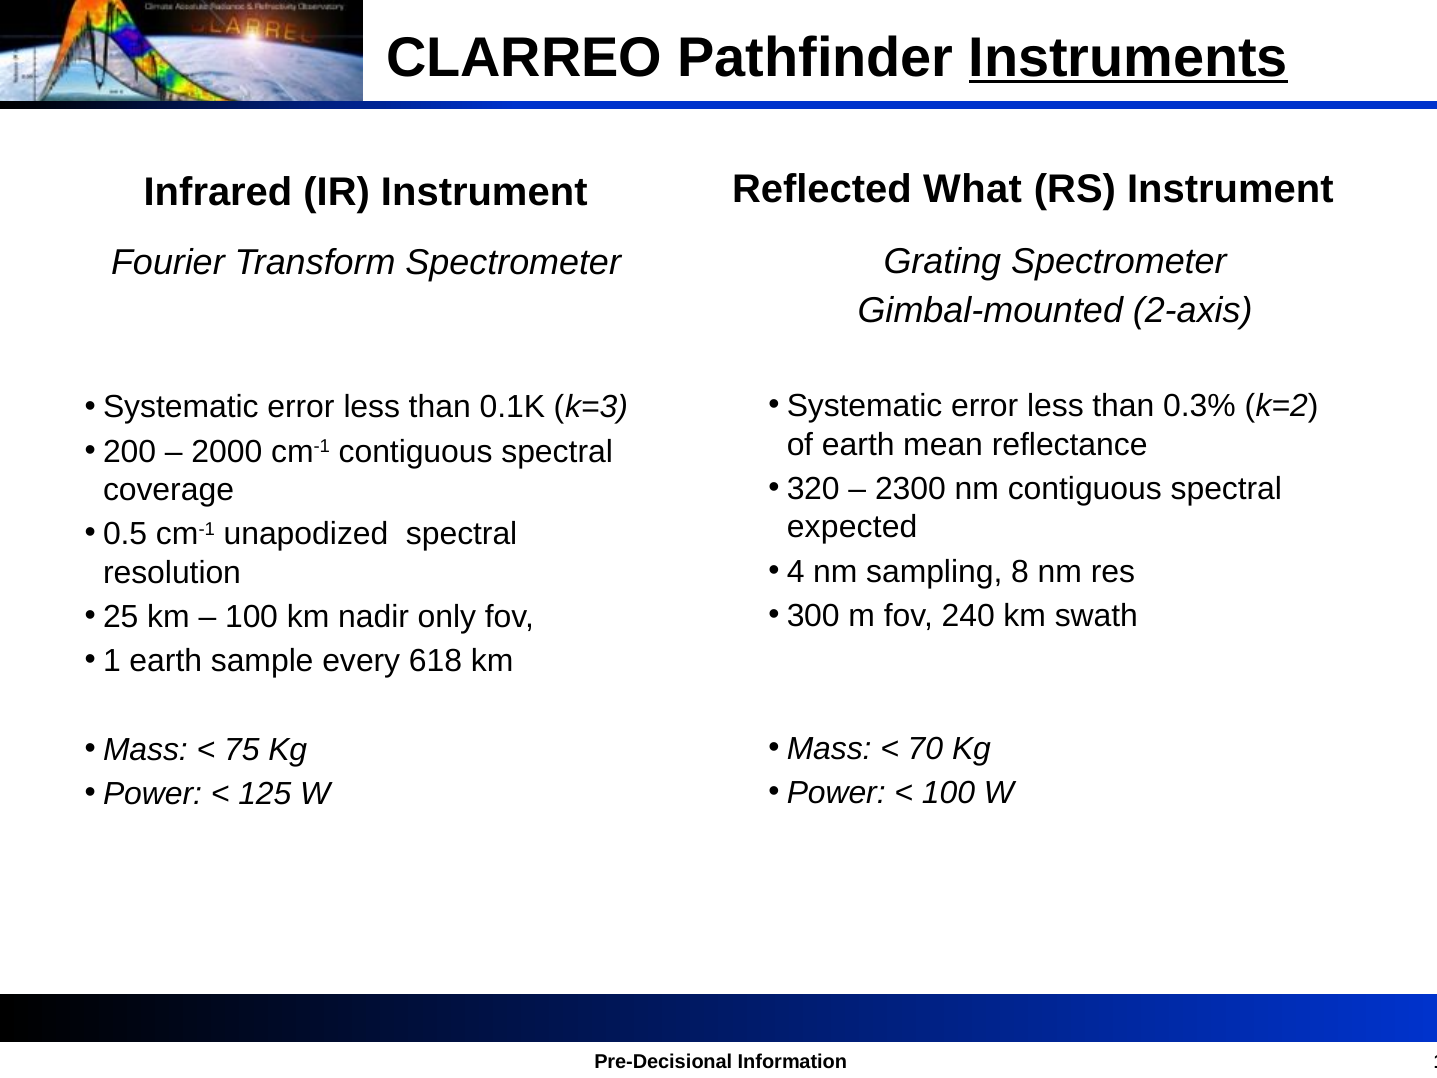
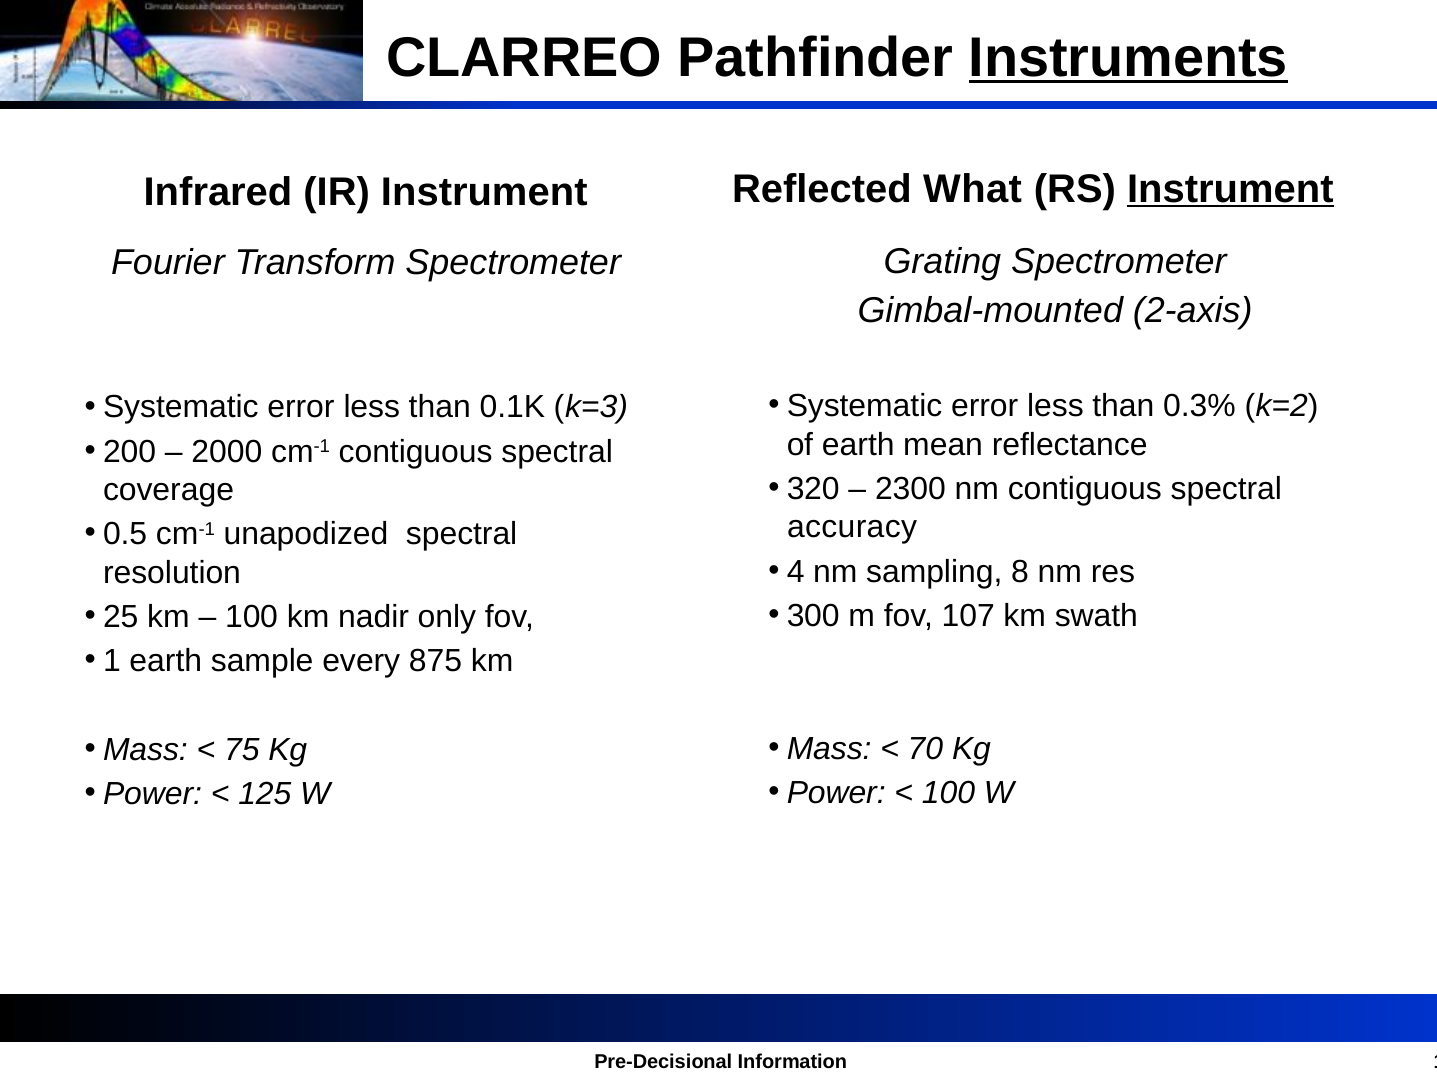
Instrument underline: none -> present (1230, 189)
expected: expected -> accuracy (852, 527)
240: 240 -> 107 (968, 616)
618: 618 -> 875 (435, 661)
